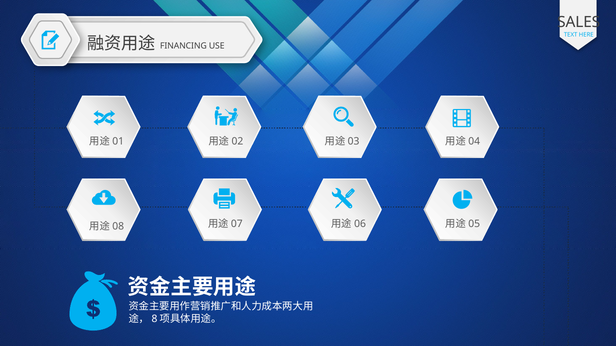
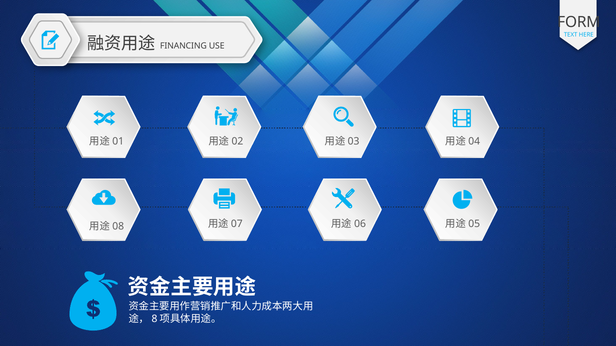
SALES: SALES -> FORM (579, 22)
